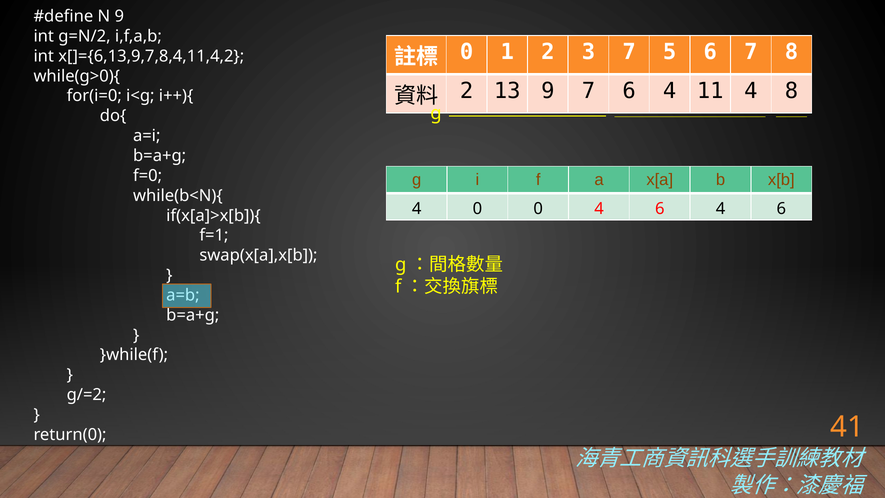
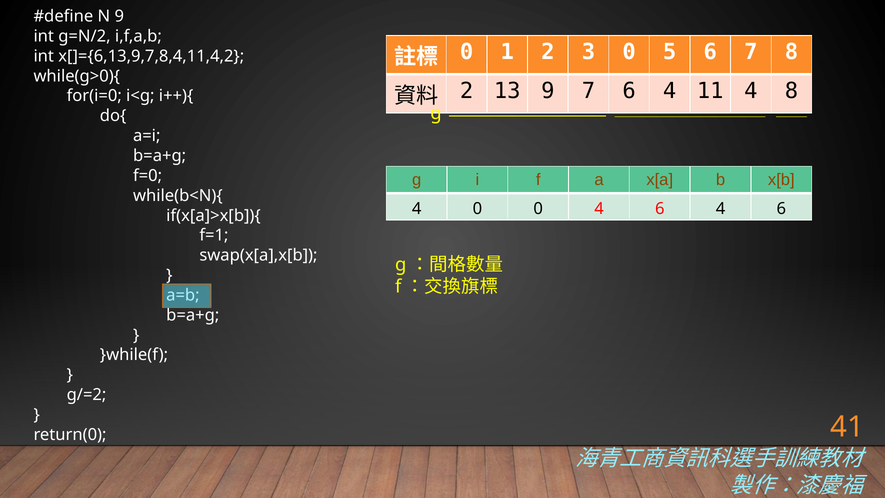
3 7: 7 -> 0 (629, 52)
